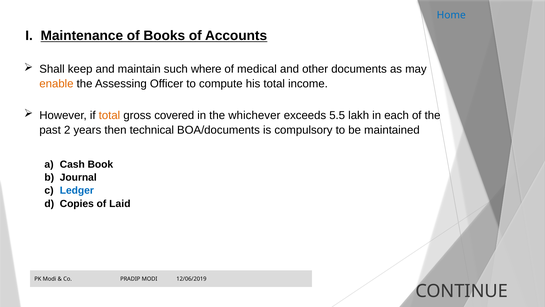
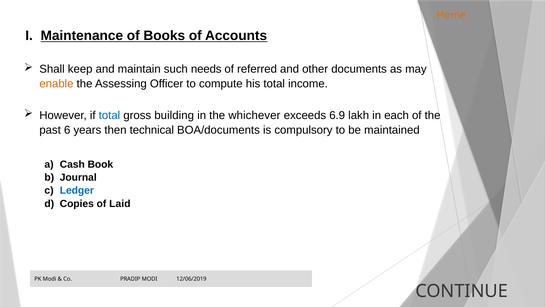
Home colour: blue -> orange (451, 15)
where: where -> needs (206, 69)
medical: medical -> referred (257, 69)
total colour: orange -> blue (109, 115)
covered: covered -> building (174, 115)
5.5: 5.5 -> 6.9 (337, 115)
2: 2 -> 6 (67, 130)
